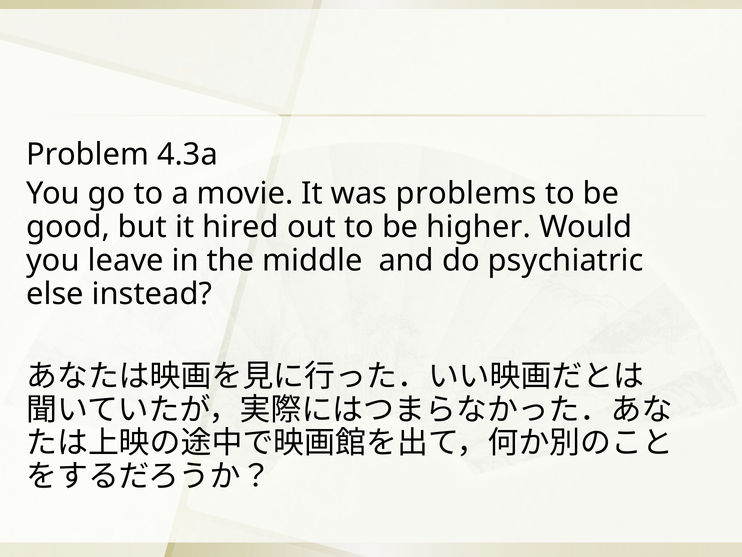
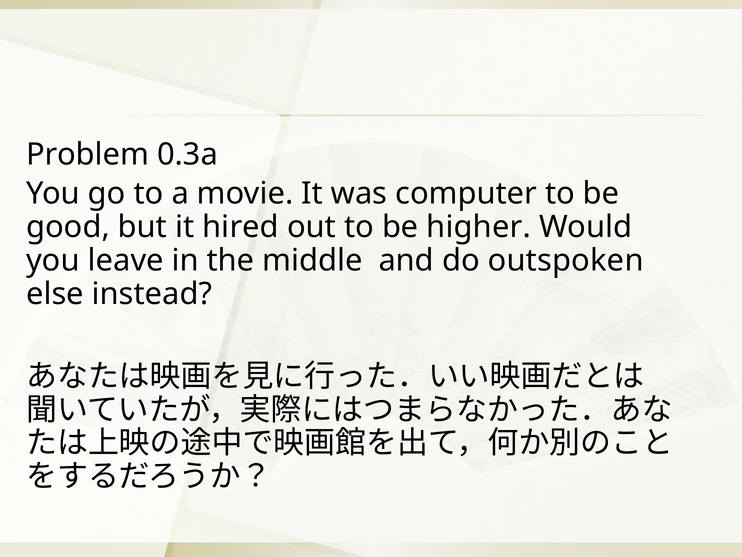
4.3a: 4.3a -> 0.3a (187, 154)
problems: problems -> computer (466, 194)
psychiatric: psychiatric -> outspoken (566, 260)
